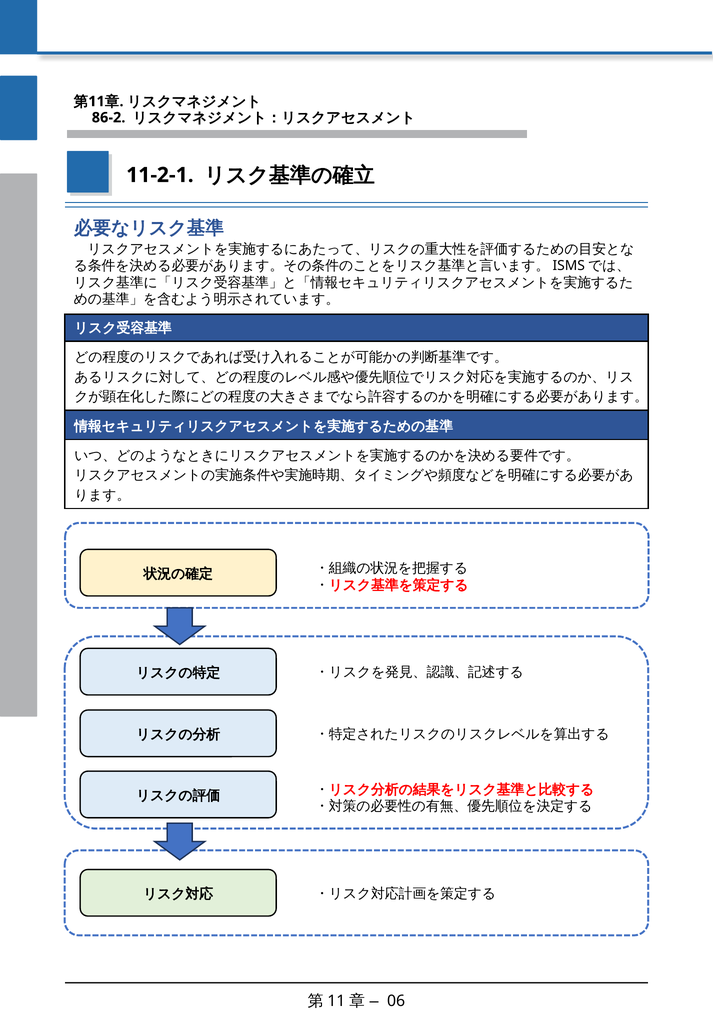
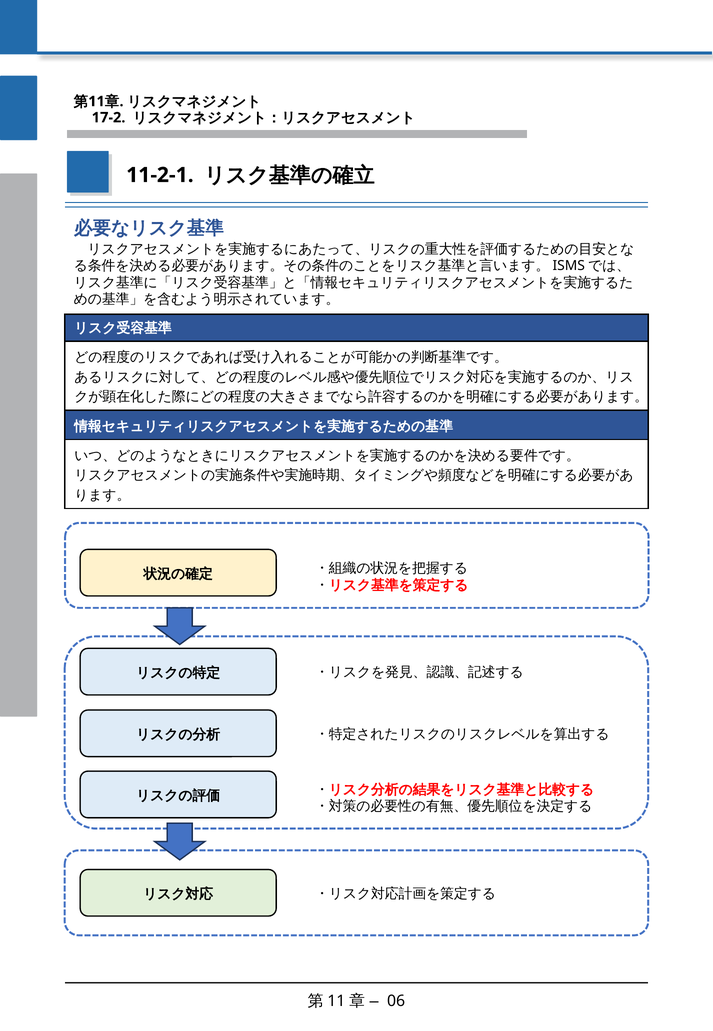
86-2: 86-2 -> 17-2 (109, 117)
